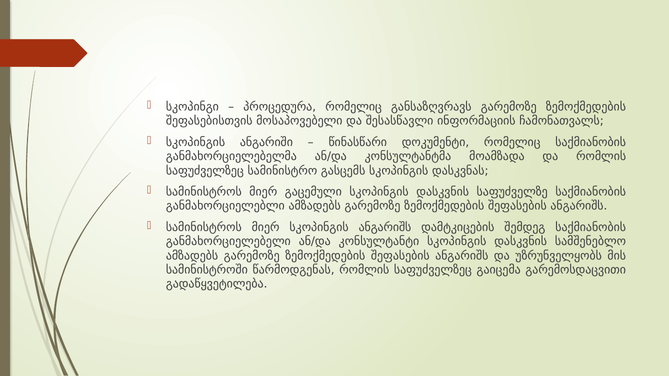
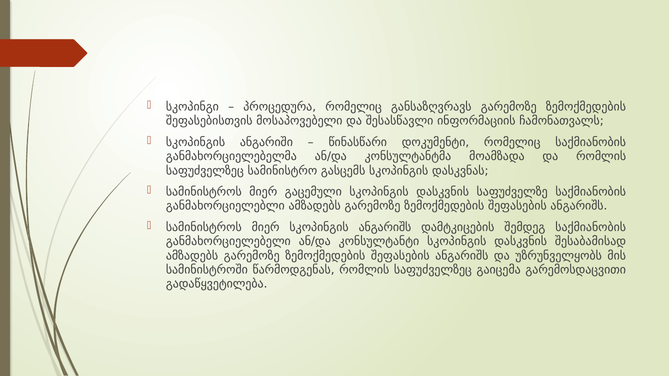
სამშენებლო: სამშენებლო -> შესაბამისად (590, 242)
